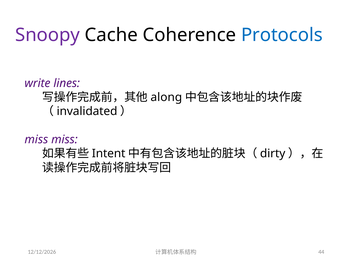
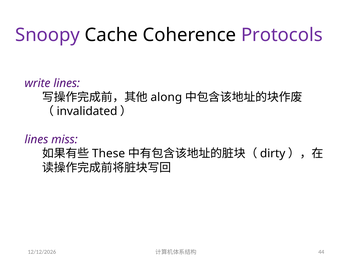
Protocols colour: blue -> purple (282, 35)
miss: miss -> lines (36, 140)
Intent: Intent -> These (109, 154)
